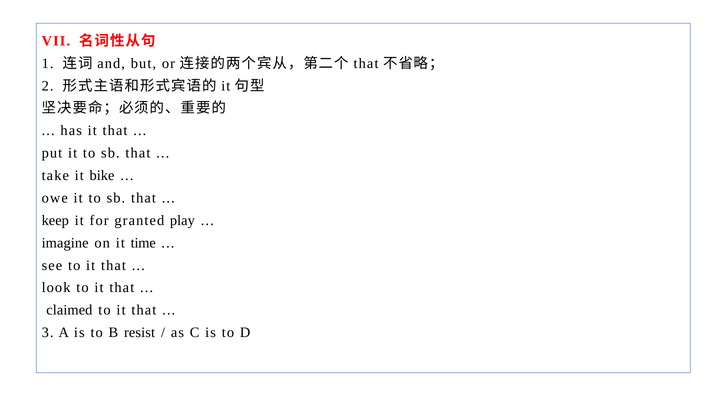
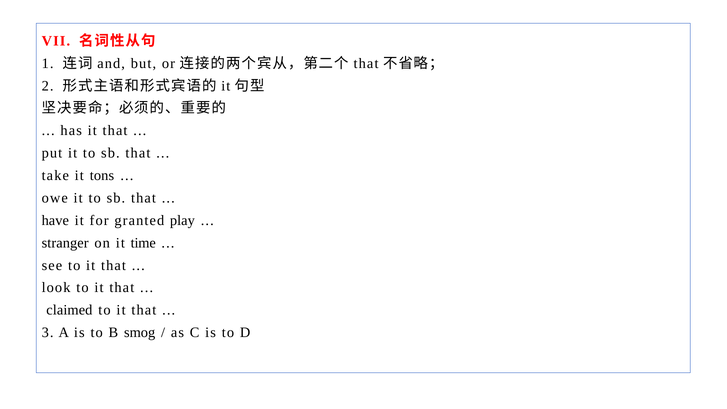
bike: bike -> tons (102, 175)
keep: keep -> have (55, 220)
imagine: imagine -> stranger (65, 243)
resist: resist -> smog (140, 333)
